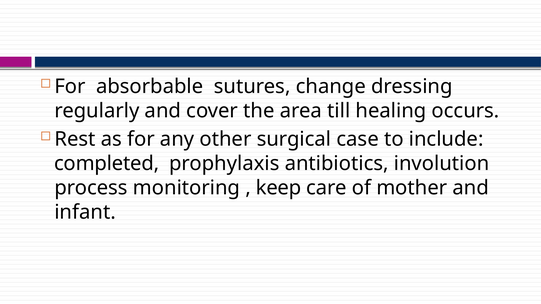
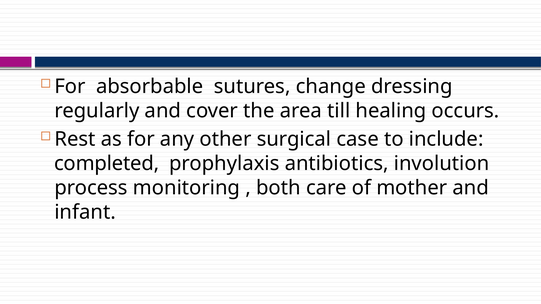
keep: keep -> both (278, 188)
